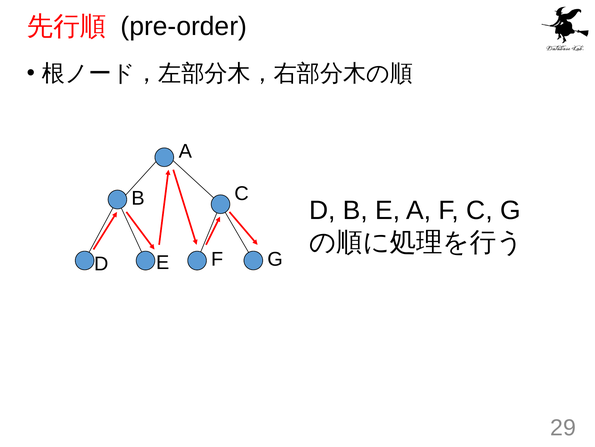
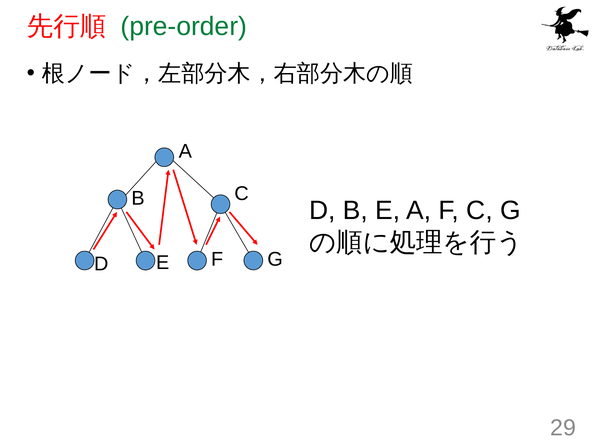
pre-order colour: black -> green (184, 27)
